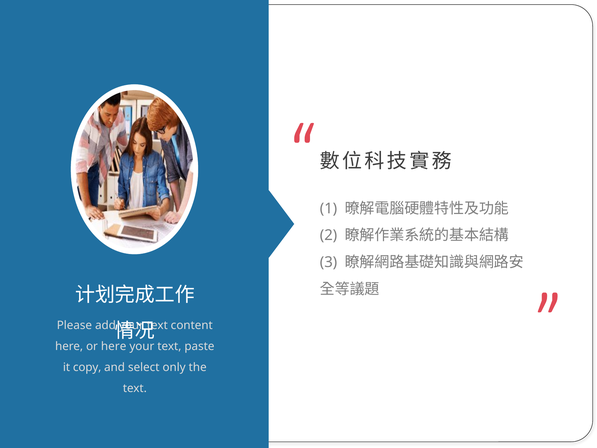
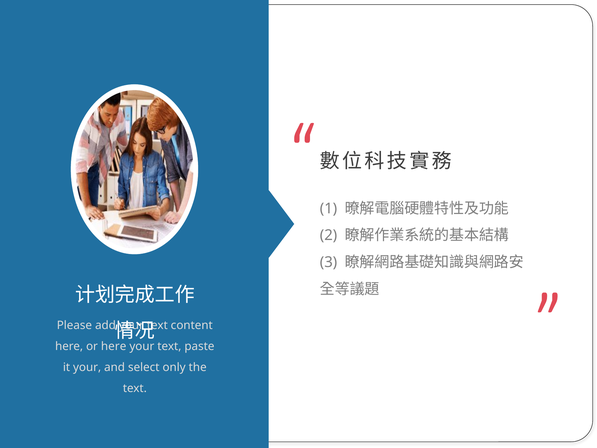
it copy: copy -> your (87, 367)
